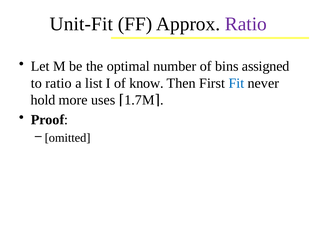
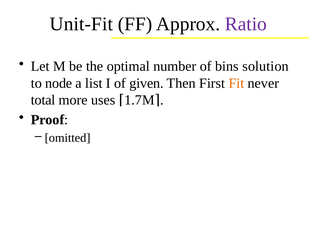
assigned: assigned -> solution (266, 66)
to ratio: ratio -> node (59, 83)
know: know -> given (146, 83)
Fit colour: blue -> orange (236, 83)
hold: hold -> total (43, 100)
